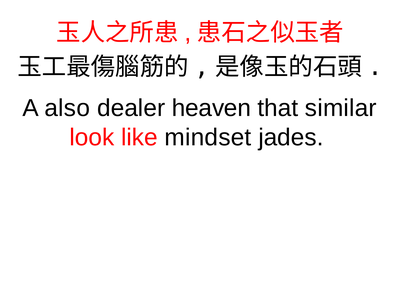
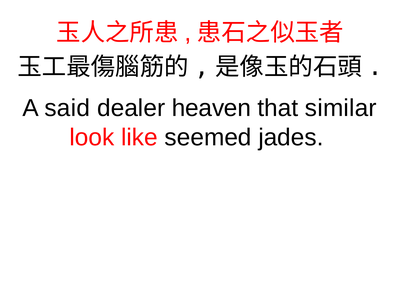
also: also -> said (67, 108)
mindset: mindset -> seemed (208, 137)
